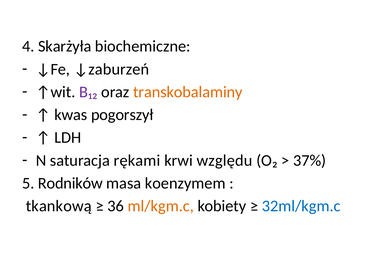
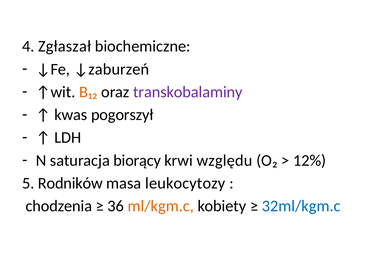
Skarżyła: Skarżyła -> Zgłaszał (65, 46)
B₁₂ colour: purple -> orange (88, 92)
transkobalaminy colour: orange -> purple (188, 92)
rękami: rękami -> biorący (137, 161)
37%: 37% -> 12% (310, 161)
koenzymem: koenzymem -> leukocytozy (185, 183)
tkankową: tkankową -> chodzenia (59, 206)
